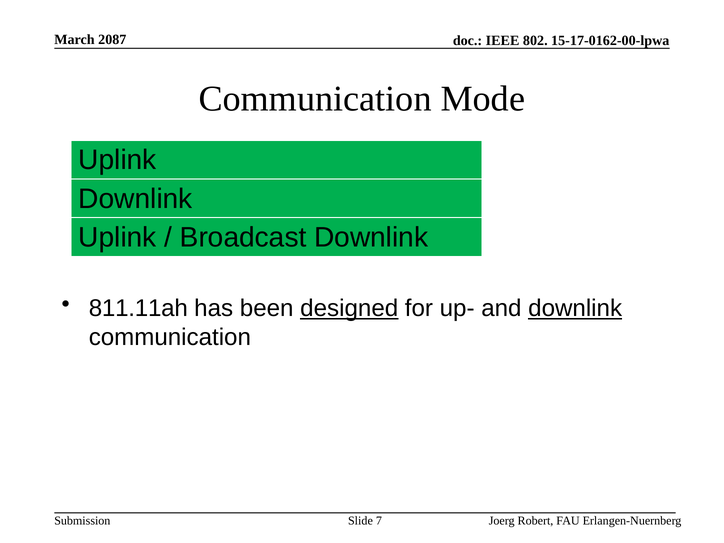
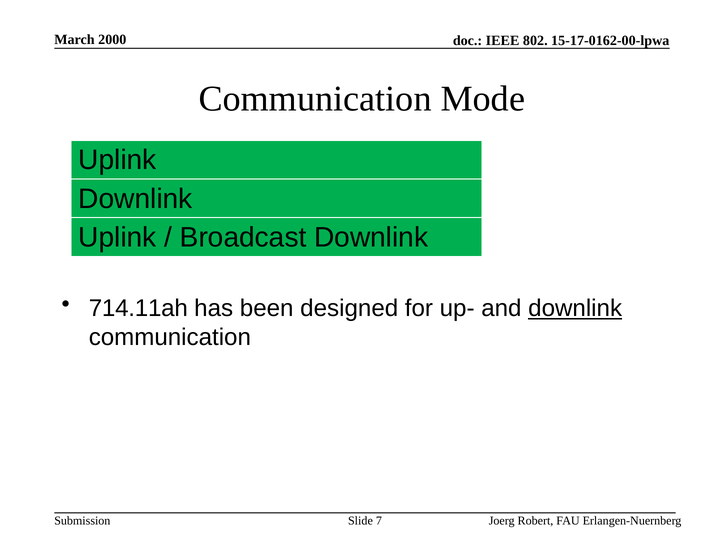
2087: 2087 -> 2000 (112, 40)
811.11ah: 811.11ah -> 714.11ah (138, 308)
designed underline: present -> none (349, 308)
